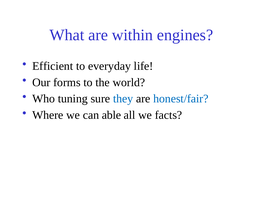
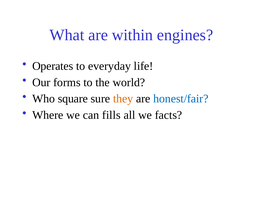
Efficient: Efficient -> Operates (53, 66)
tuning: tuning -> square (73, 99)
they colour: blue -> orange (123, 99)
able: able -> fills (111, 115)
